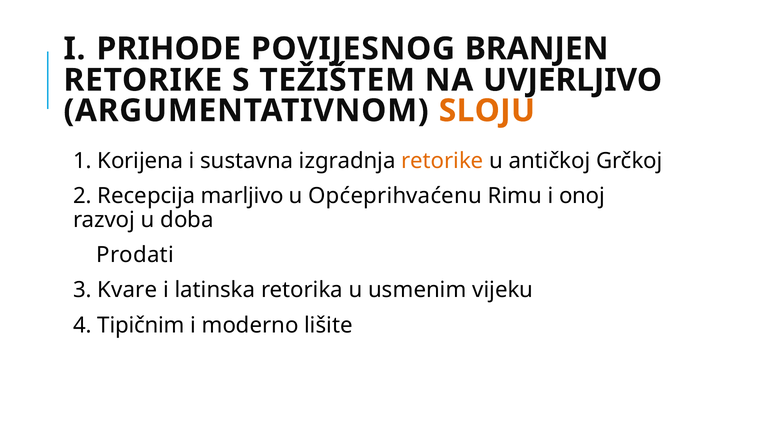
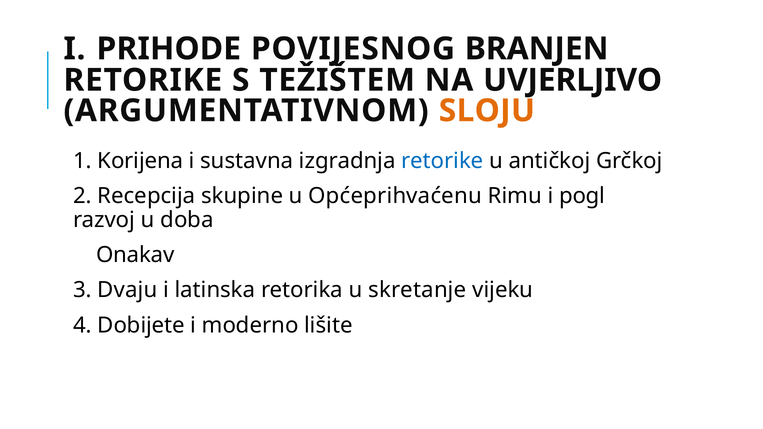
retorike colour: orange -> blue (442, 161)
marljivo: marljivo -> skupine (242, 196)
onoj: onoj -> pogl (582, 196)
Prodati: Prodati -> Onakav (135, 255)
Kvare: Kvare -> Dvaju (127, 290)
usmenim: usmenim -> skretanje (417, 290)
Tipičnim: Tipičnim -> Dobijete (141, 325)
